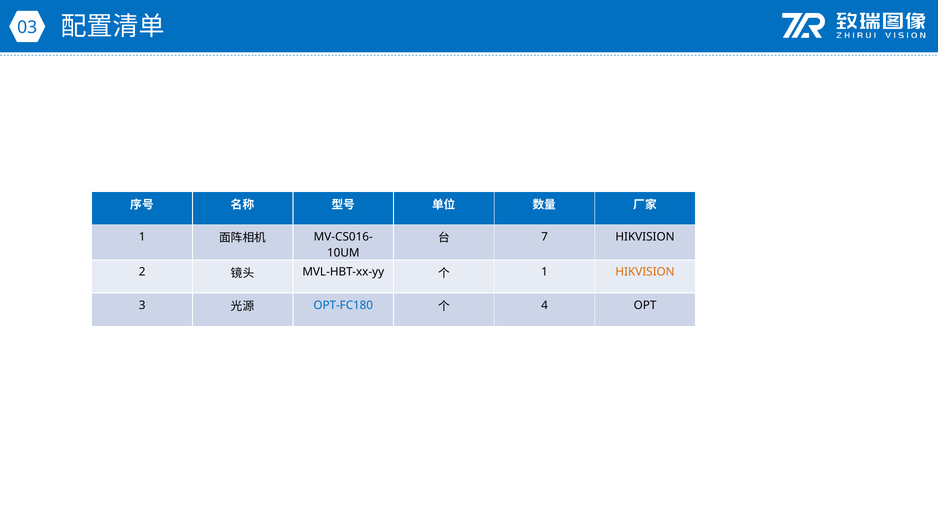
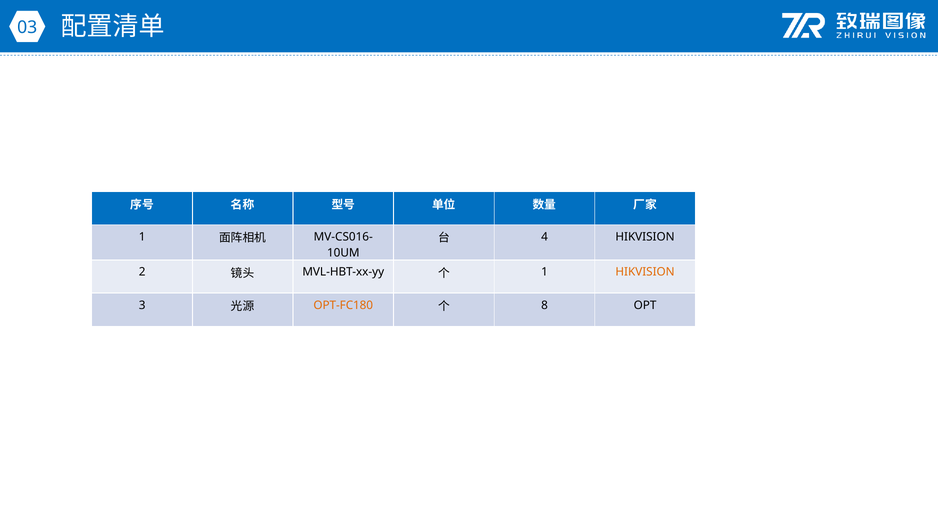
7: 7 -> 4 (545, 237)
OPT-FC180 colour: blue -> orange (343, 306)
4: 4 -> 8 (545, 306)
